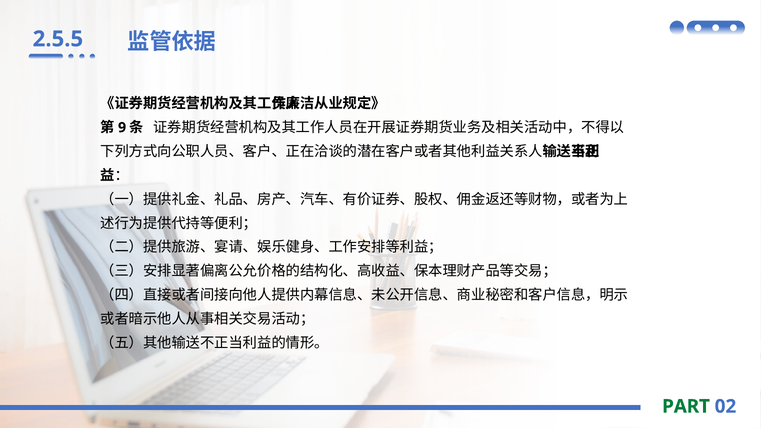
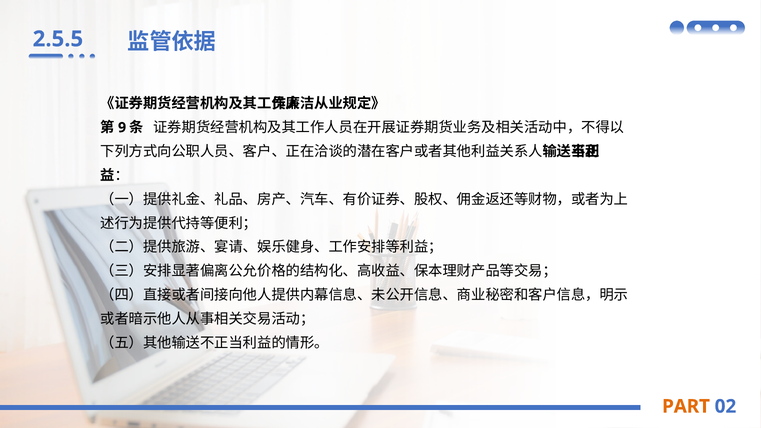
PART colour: green -> orange (686, 406)
